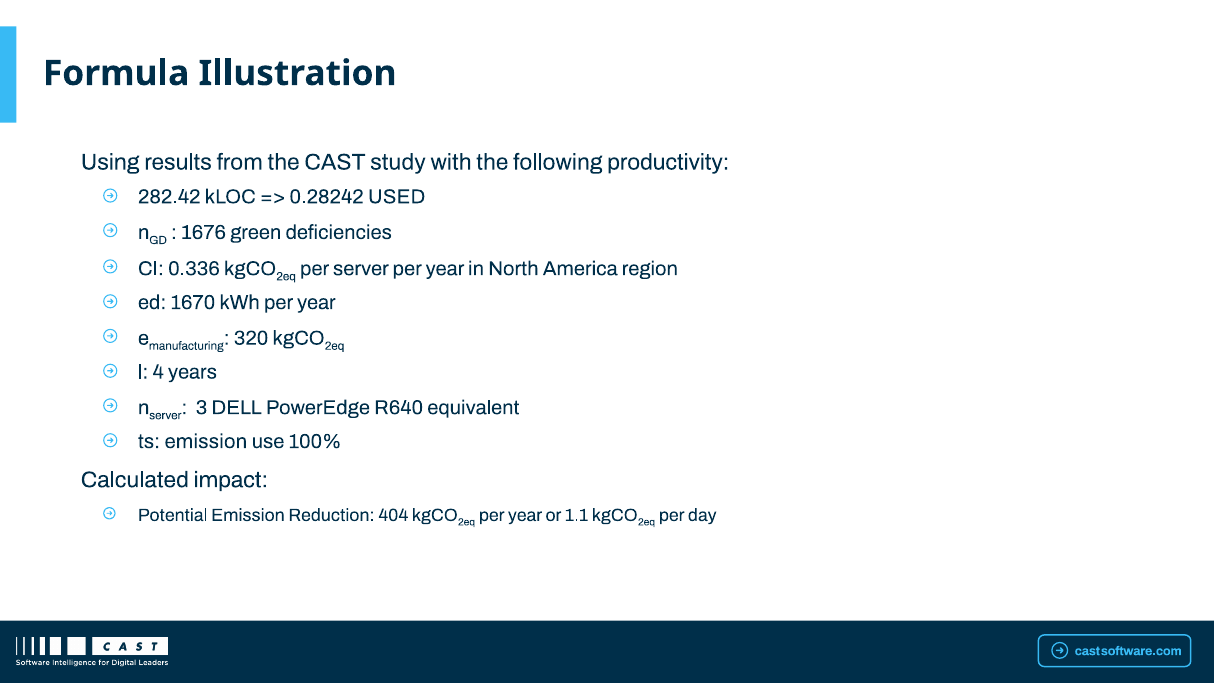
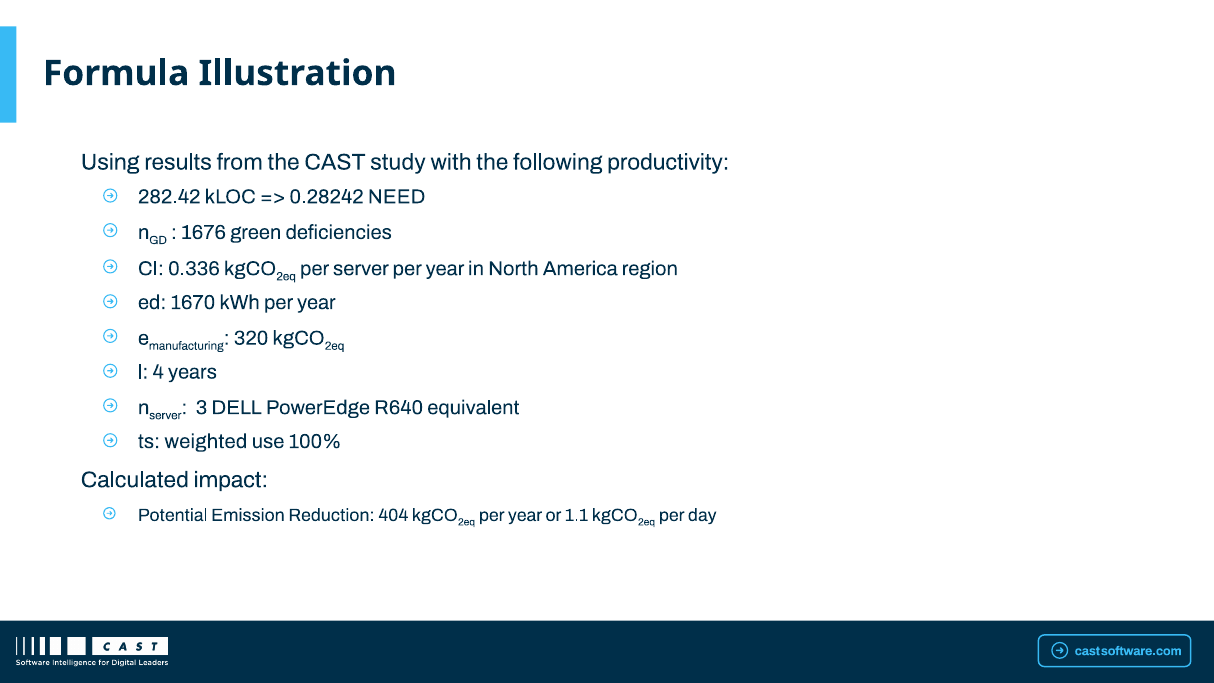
USED: USED -> NEED (397, 197)
ts emission: emission -> weighted (206, 441)
